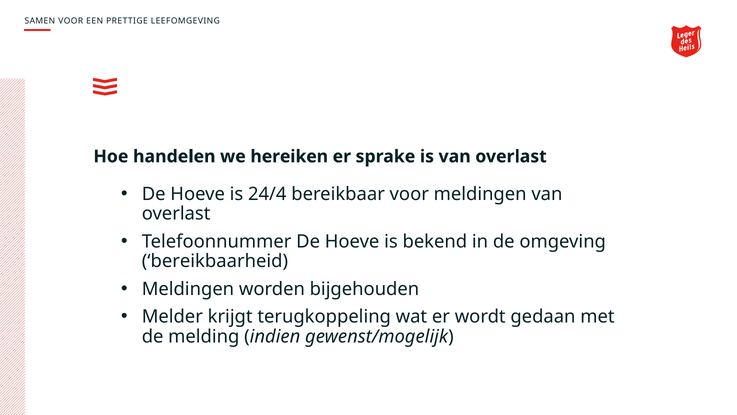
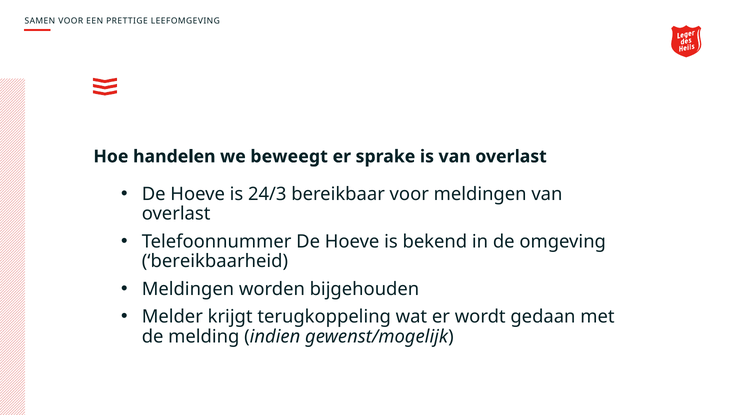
hereiken: hereiken -> beweegt (289, 156)
24/4: 24/4 -> 24/3 (267, 194)
